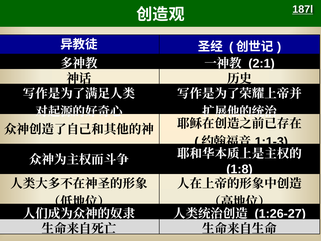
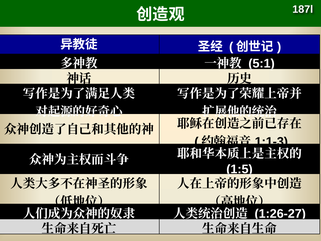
187l underline: present -> none (303, 9)
2:1: 2:1 -> 5:1 (262, 64)
1:8: 1:8 -> 1:5 (239, 169)
